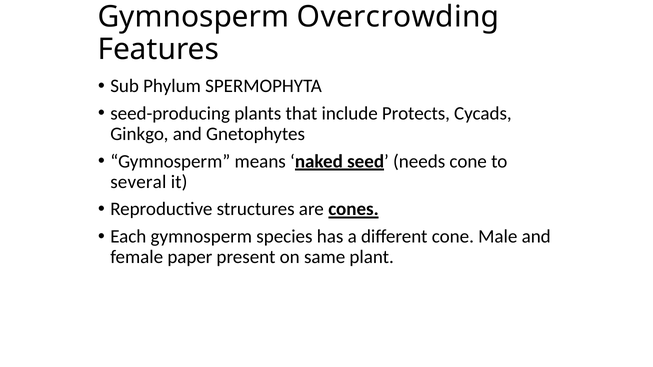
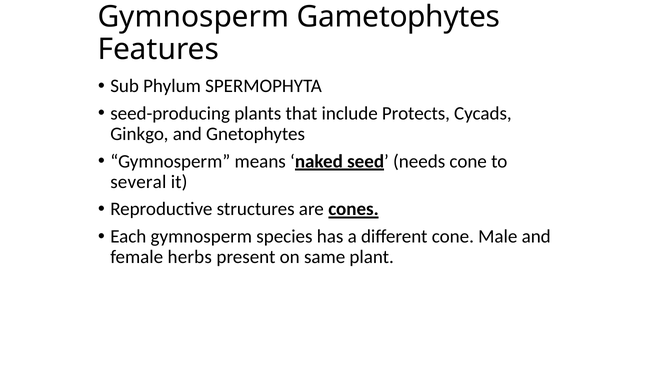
Overcrowding: Overcrowding -> Gametophytes (398, 17)
paper: paper -> herbs (190, 257)
